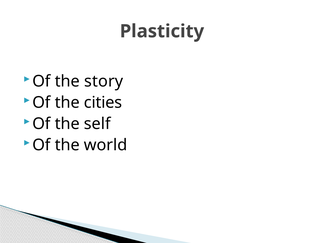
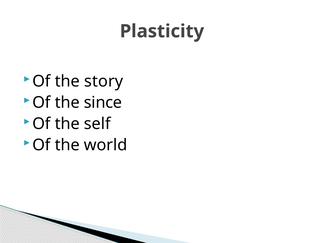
cities: cities -> since (103, 103)
